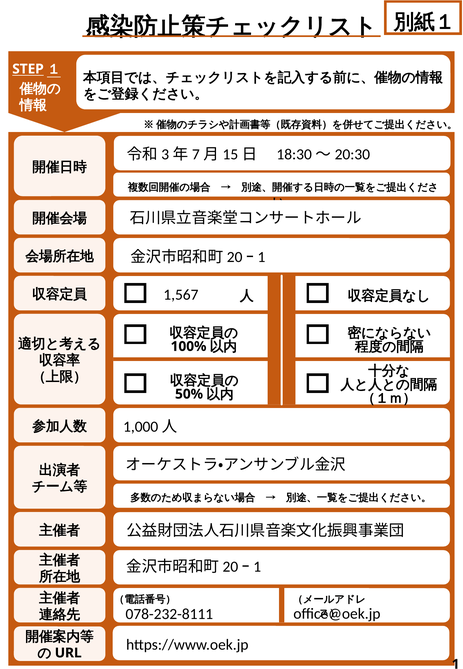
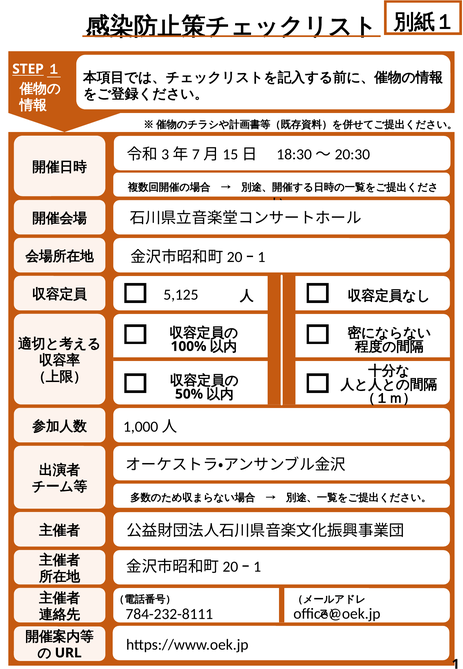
1,567: 1,567 -> 5,125 (181, 294)
078-232-8111: 078-232-8111 -> 784-232-8111 (169, 614)
